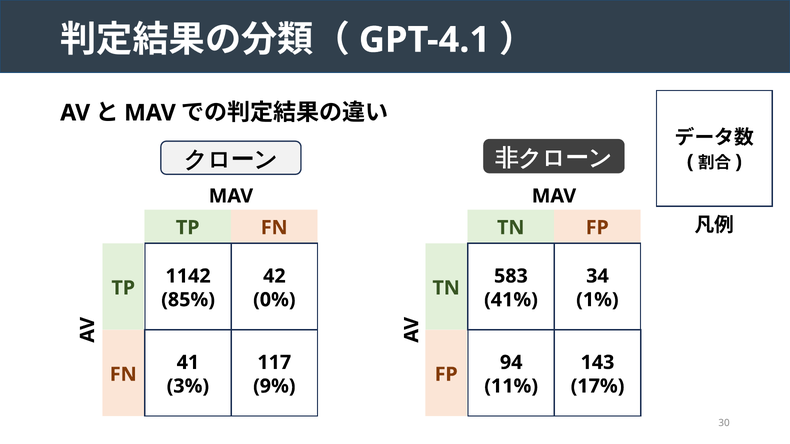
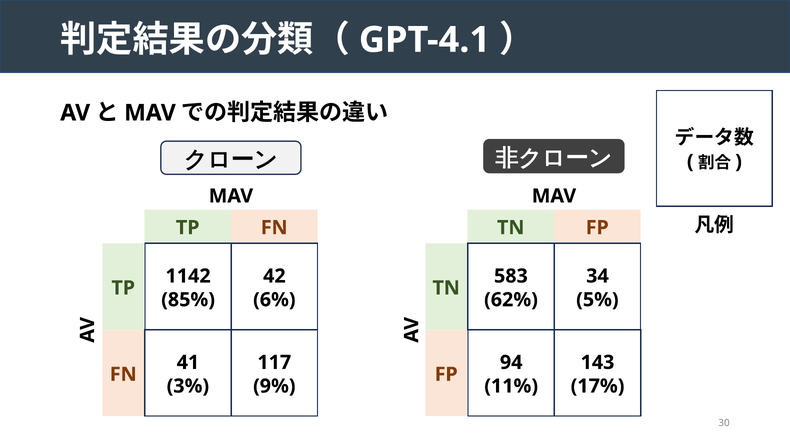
1%: 1% -> 5% (597, 300)
0%: 0% -> 6% (274, 300)
41%: 41% -> 62% (511, 300)
